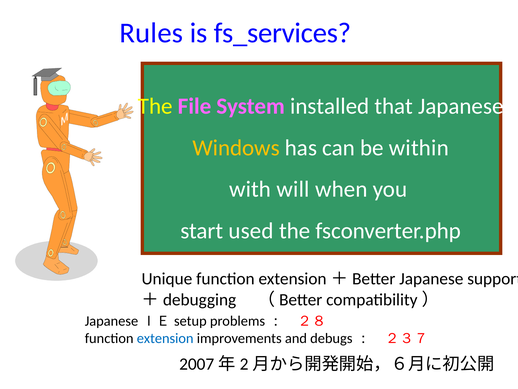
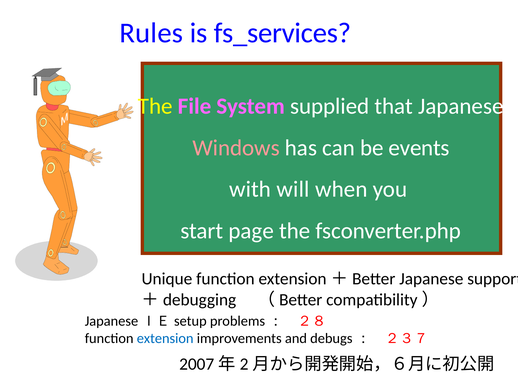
installed: installed -> supplied (330, 106)
Windows colour: yellow -> pink (236, 148)
within: within -> events (419, 148)
used: used -> page (251, 230)
